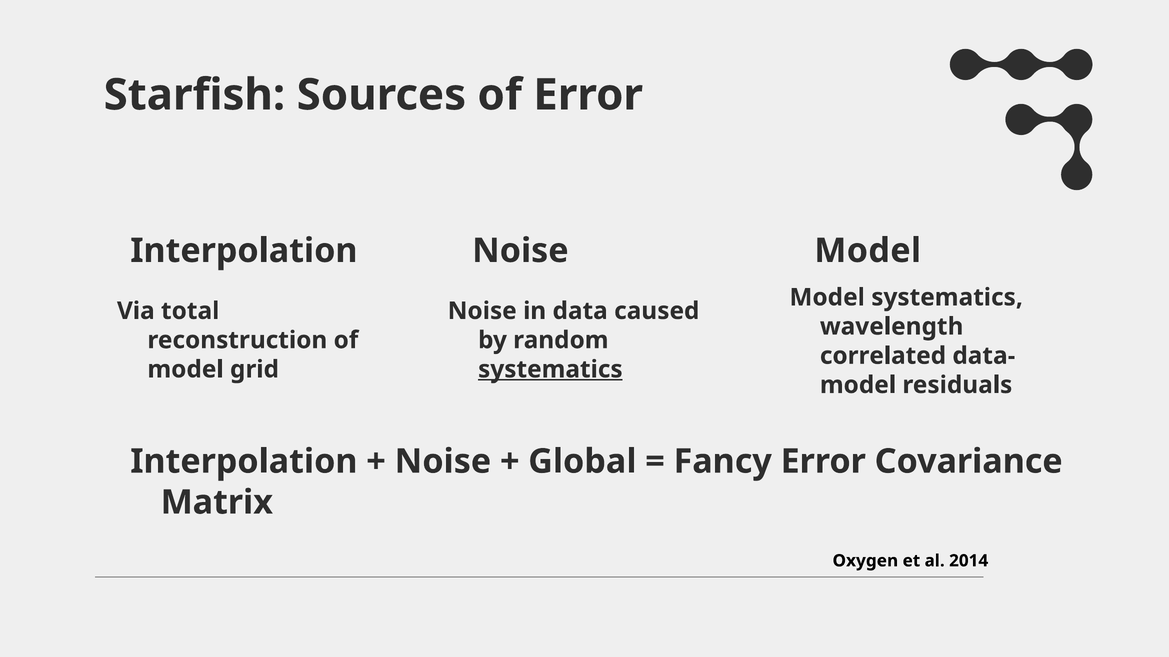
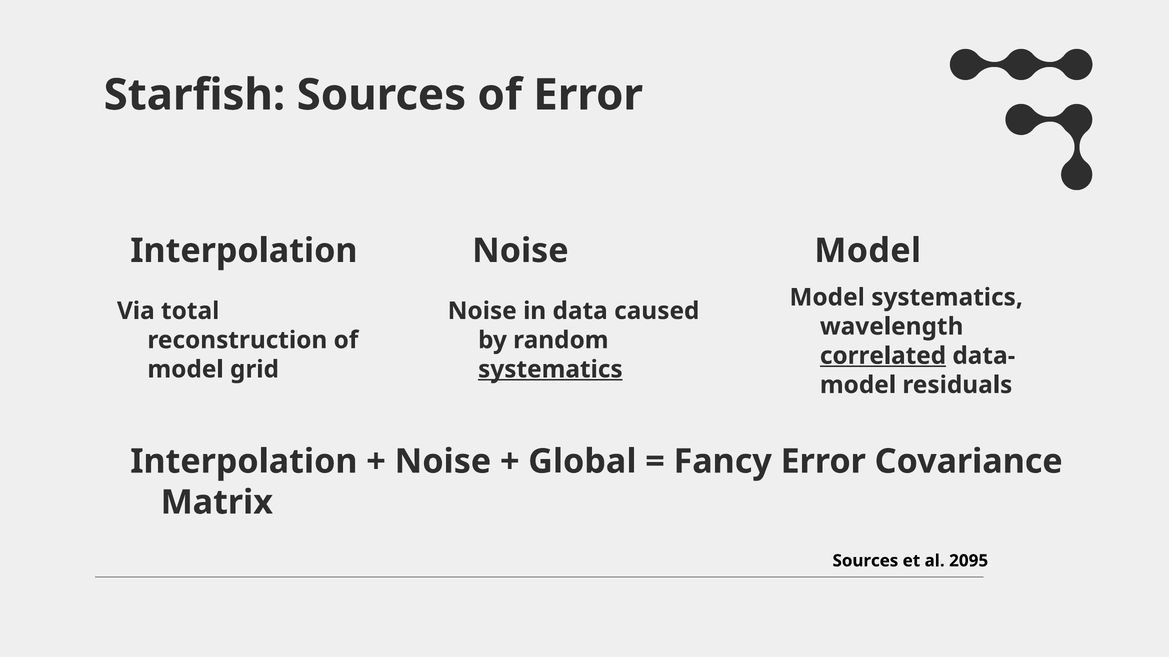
correlated underline: none -> present (883, 356)
Oxygen: Oxygen -> Sources (865, 561)
2014: 2014 -> 2095 (969, 561)
